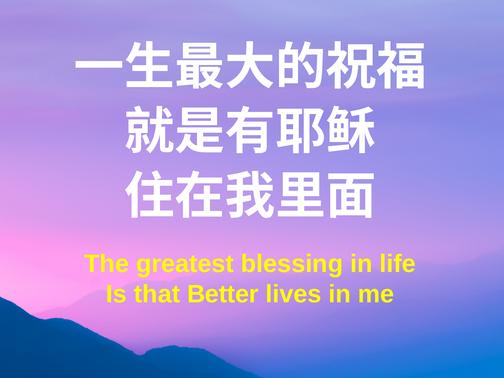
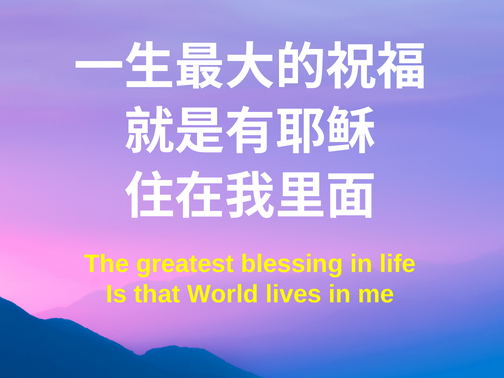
Better: Better -> World (223, 294)
